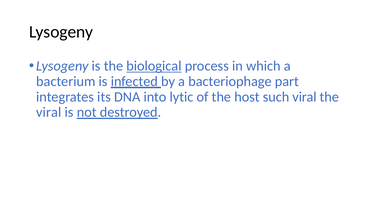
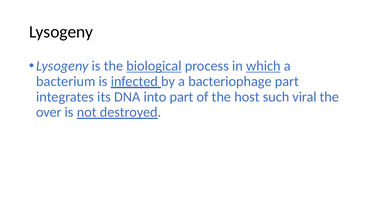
which underline: none -> present (263, 66)
into lytic: lytic -> part (182, 97)
viral: viral -> over (49, 112)
